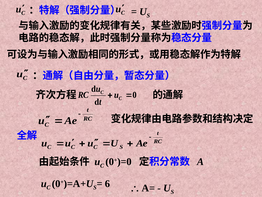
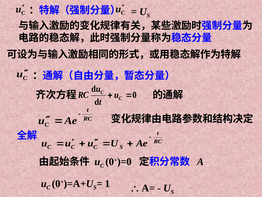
6: 6 -> 1 (108, 183)
